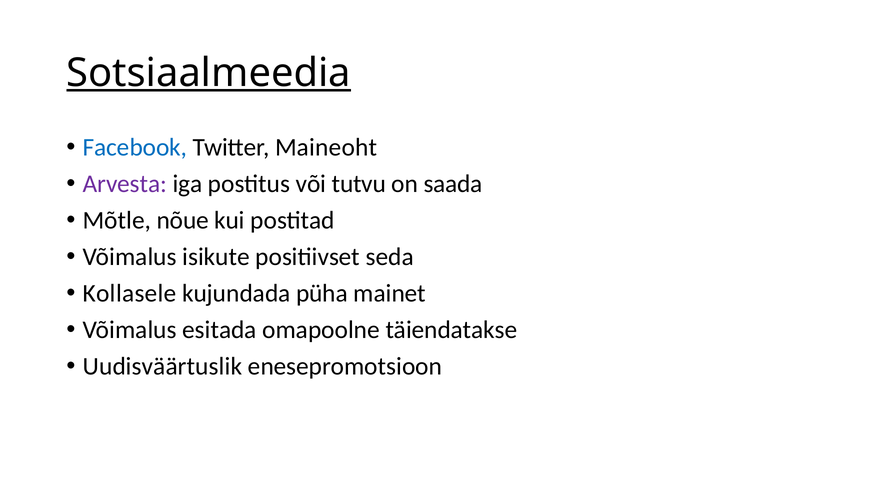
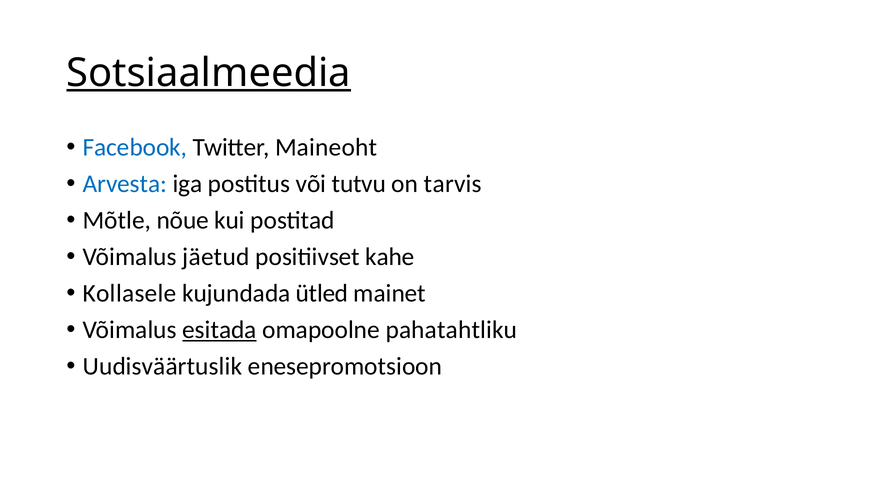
Arvesta colour: purple -> blue (125, 184)
saada: saada -> tarvis (453, 184)
isikute: isikute -> jäetud (216, 257)
seda: seda -> kahe (390, 257)
püha: püha -> ütled (322, 293)
esitada underline: none -> present (220, 330)
täiendatakse: täiendatakse -> pahatahtliku (451, 330)
